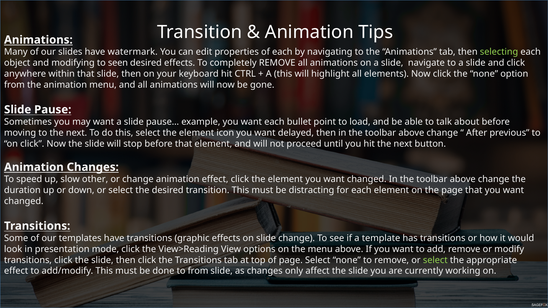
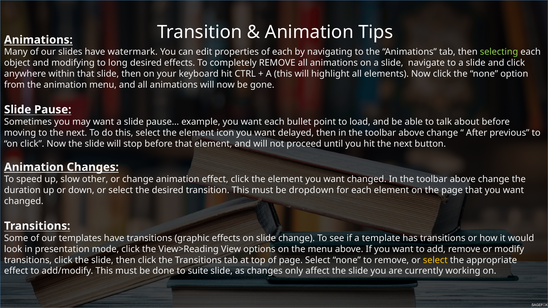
seen: seen -> long (118, 63)
distracting: distracting -> dropdown (311, 190)
select colour: light green -> yellow (435, 260)
to from: from -> suite (198, 271)
